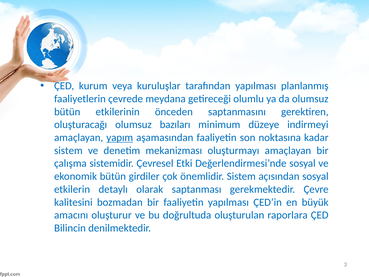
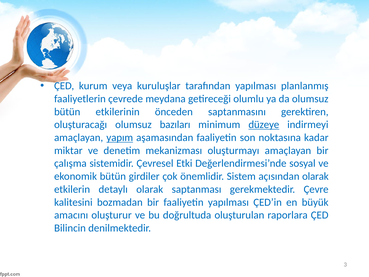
düzeye underline: none -> present (264, 125)
sistem: sistem -> miktar (68, 150)
açısından sosyal: sosyal -> olarak (315, 176)
